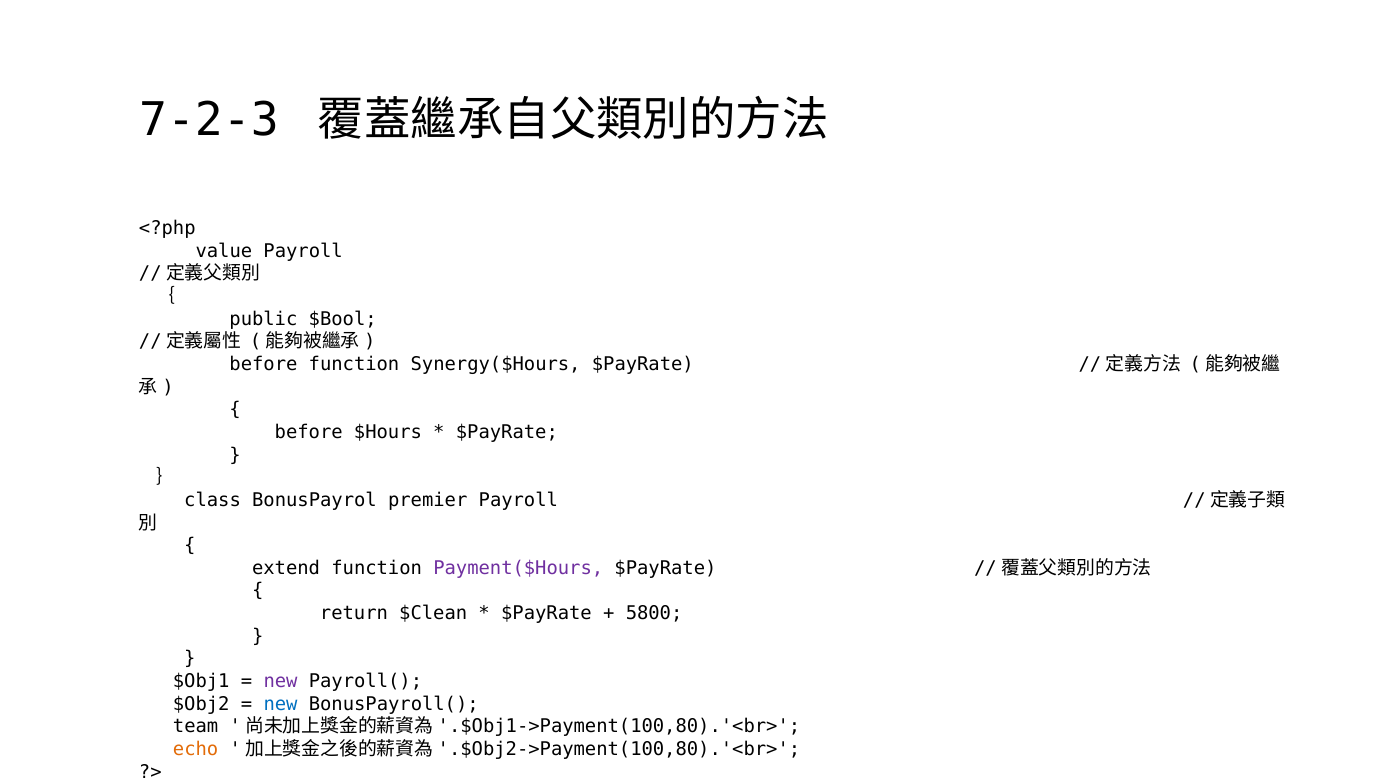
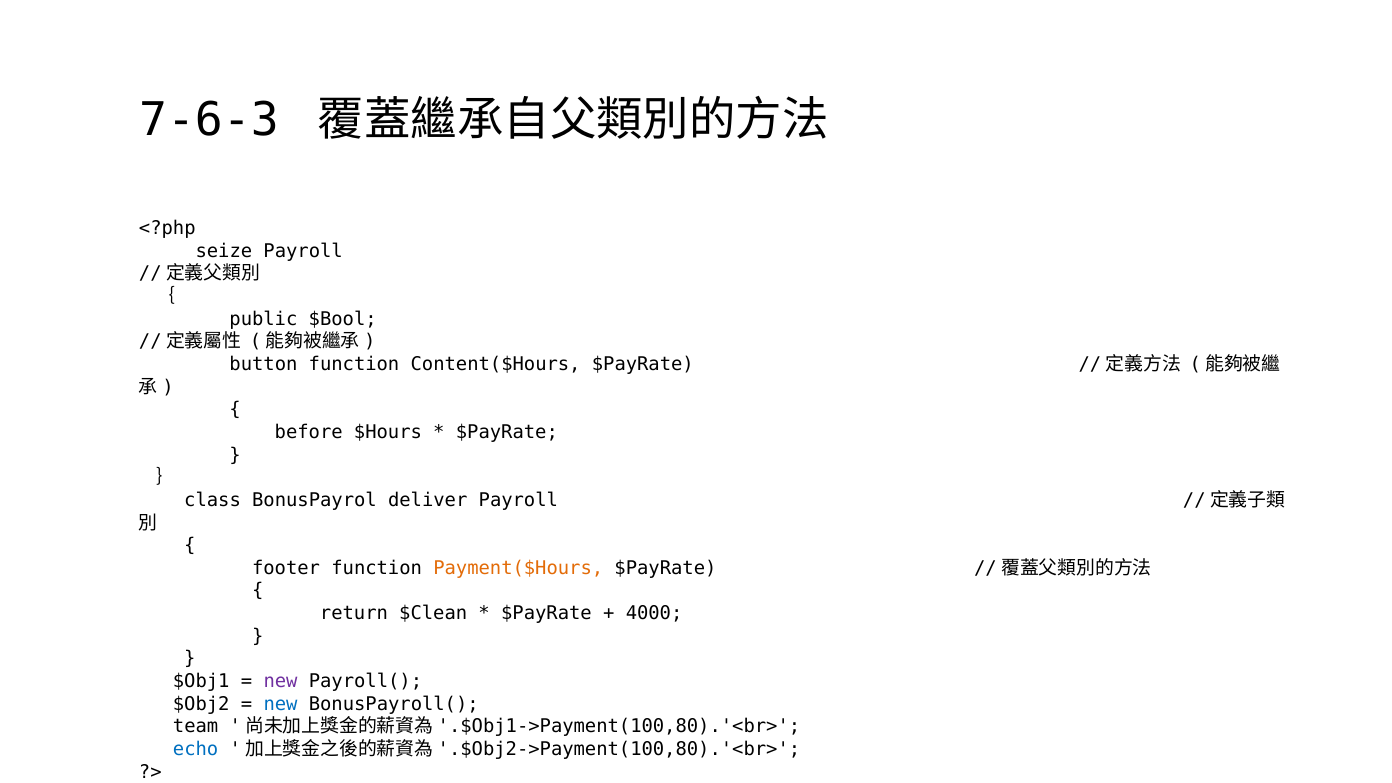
7-2-3: 7-2-3 -> 7-6-3 (209, 120)
value: value -> seize (224, 251)
before: before -> button (263, 364)
Synergy($Hours: Synergy($Hours -> Content($Hours (496, 364)
premier: premier -> deliver (428, 500)
extend: extend -> footer (286, 568)
Payment($Hours colour: purple -> orange (518, 568)
5800: 5800 -> 4000 (654, 613)
echo colour: orange -> blue (196, 749)
